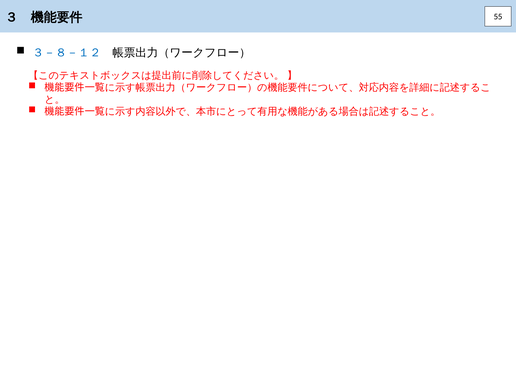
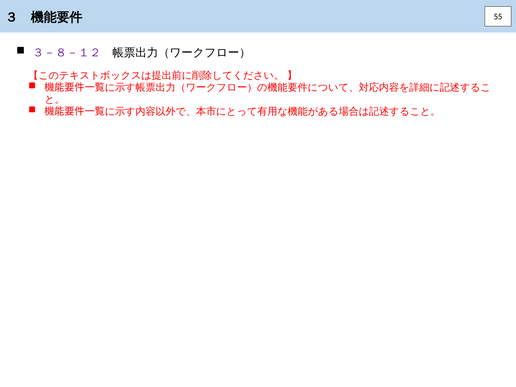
３－８－１２ colour: blue -> purple (67, 53)
